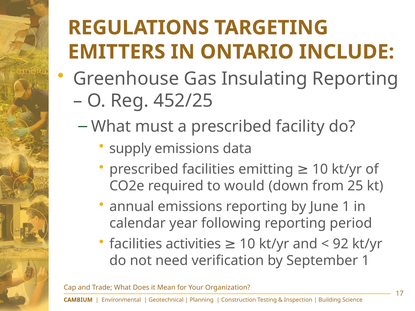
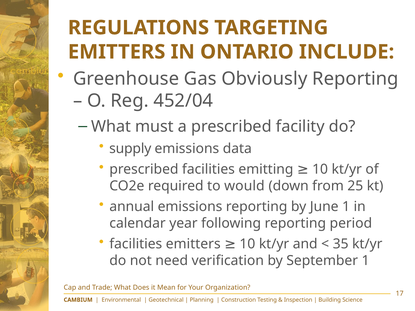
Insulating: Insulating -> Obviously (264, 79)
452/25: 452/25 -> 452/04 (183, 101)
facilities activities: activities -> emitters (193, 244)
92: 92 -> 35 (341, 244)
